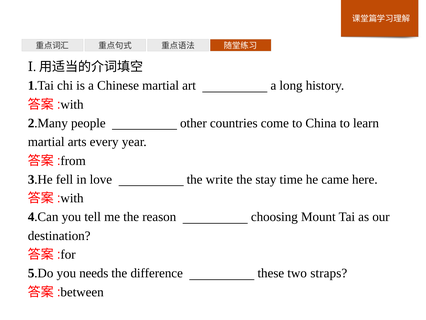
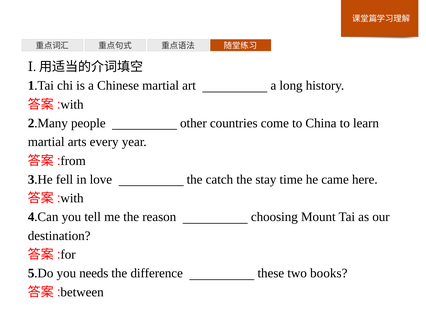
write: write -> catch (219, 179)
straps: straps -> books (329, 273)
